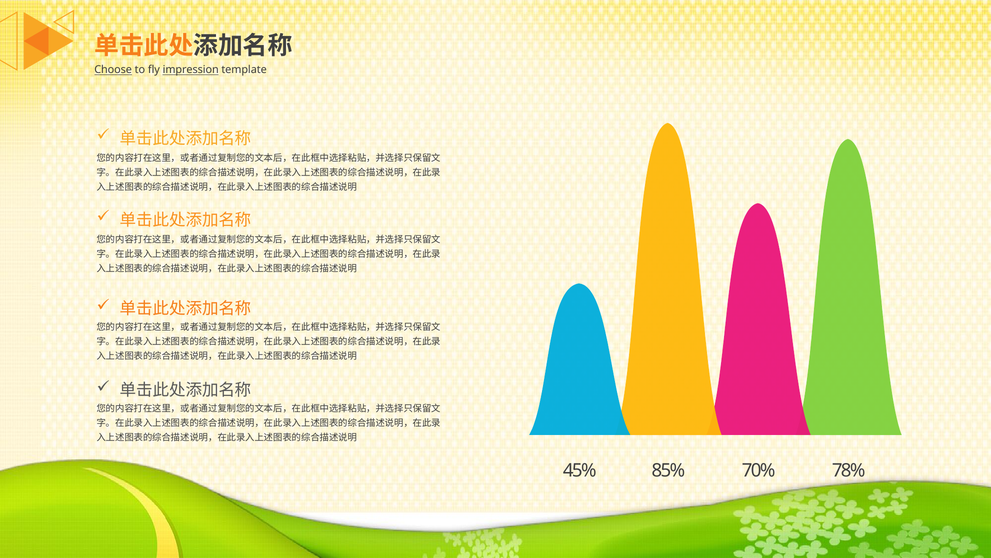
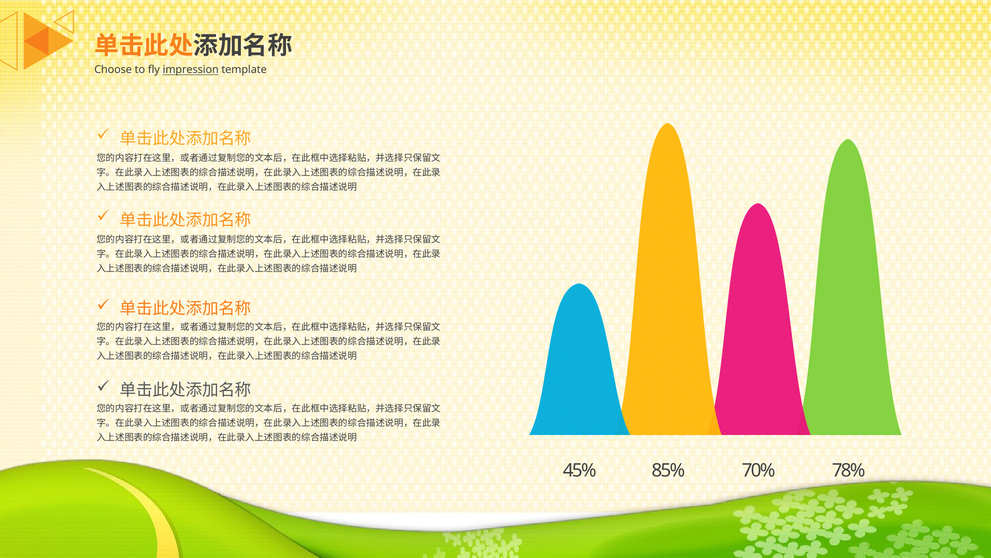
Choose underline: present -> none (113, 70)
